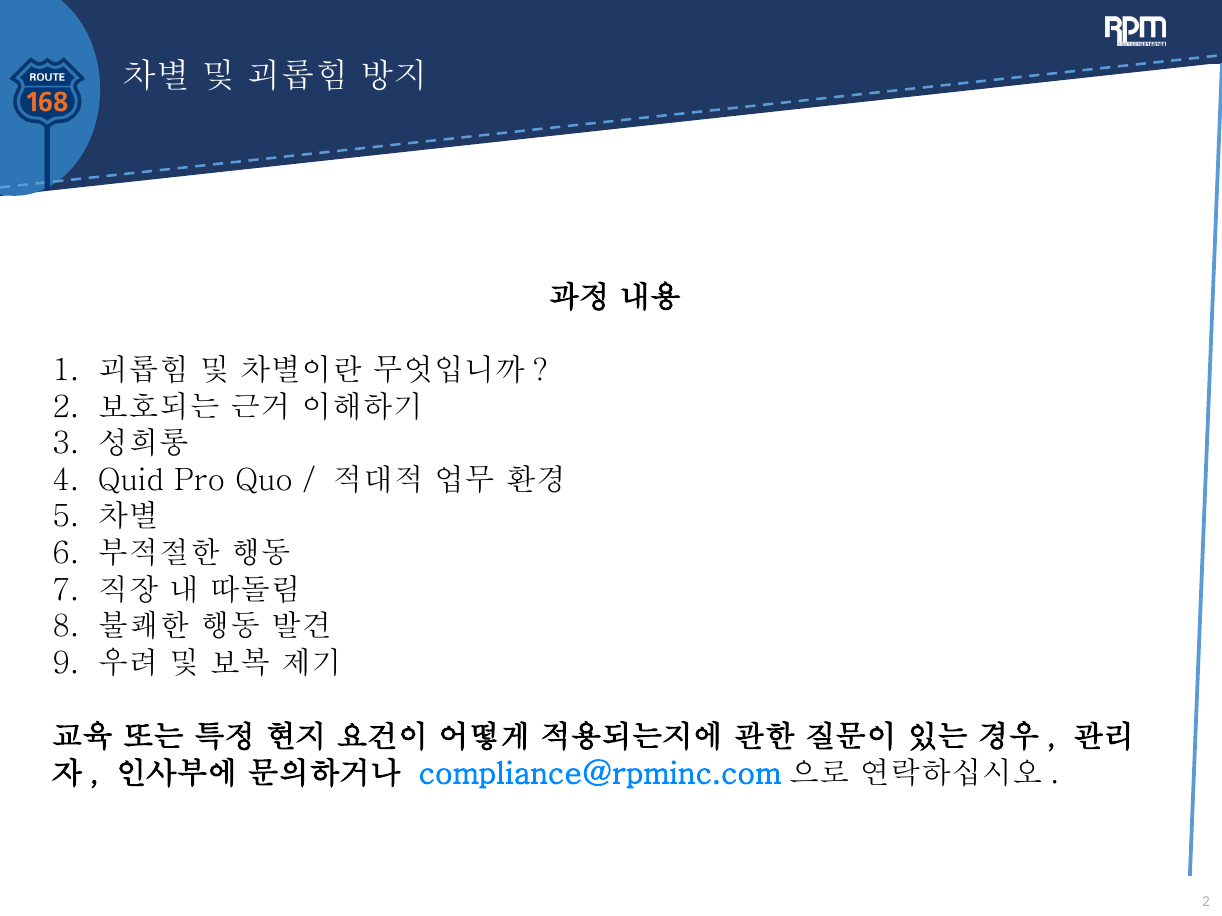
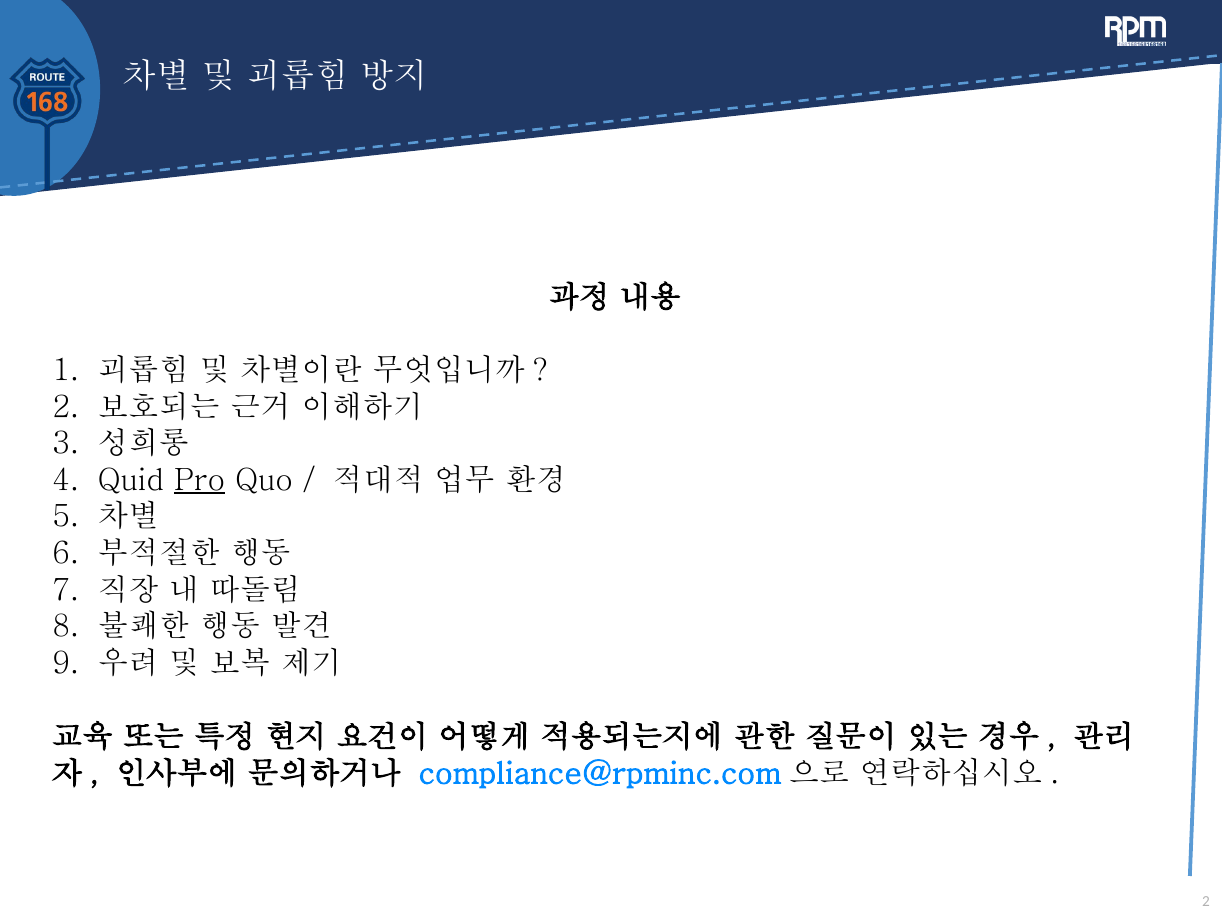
Pro underline: none -> present (200, 480)
